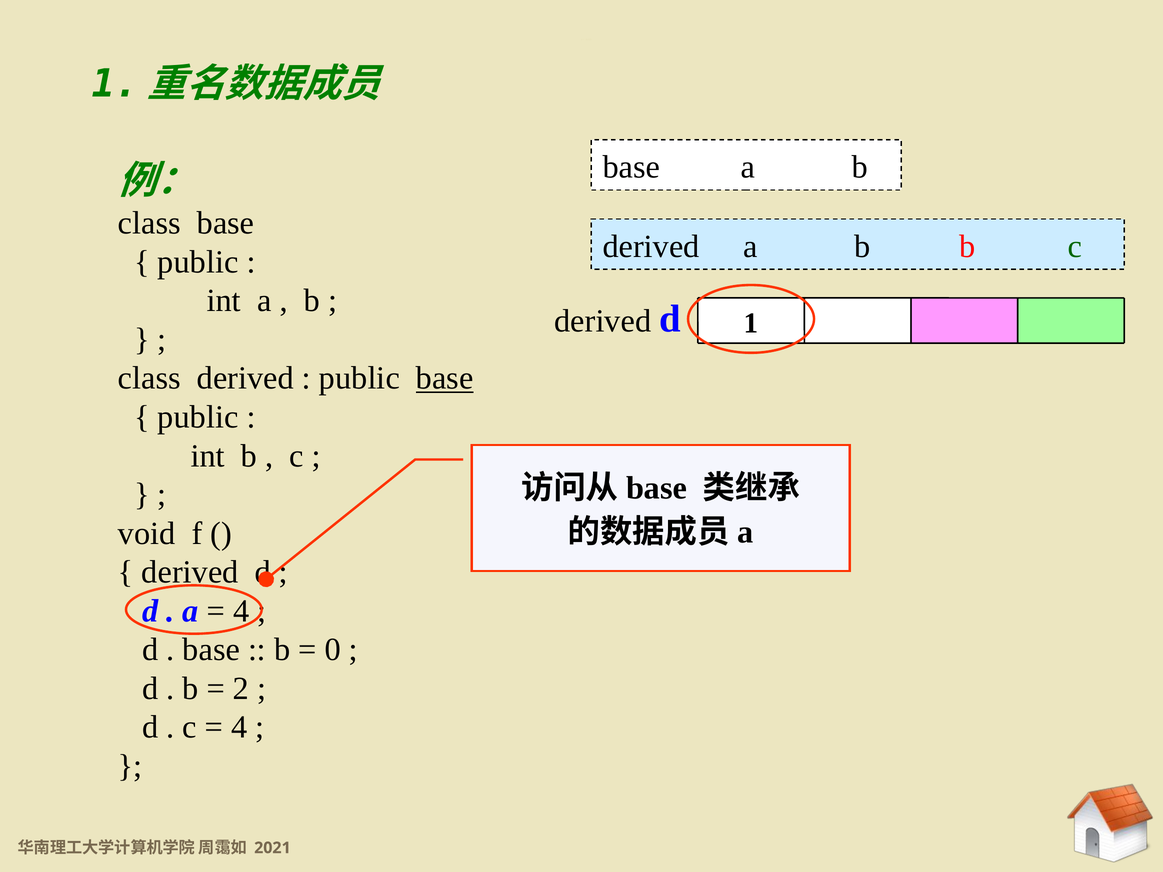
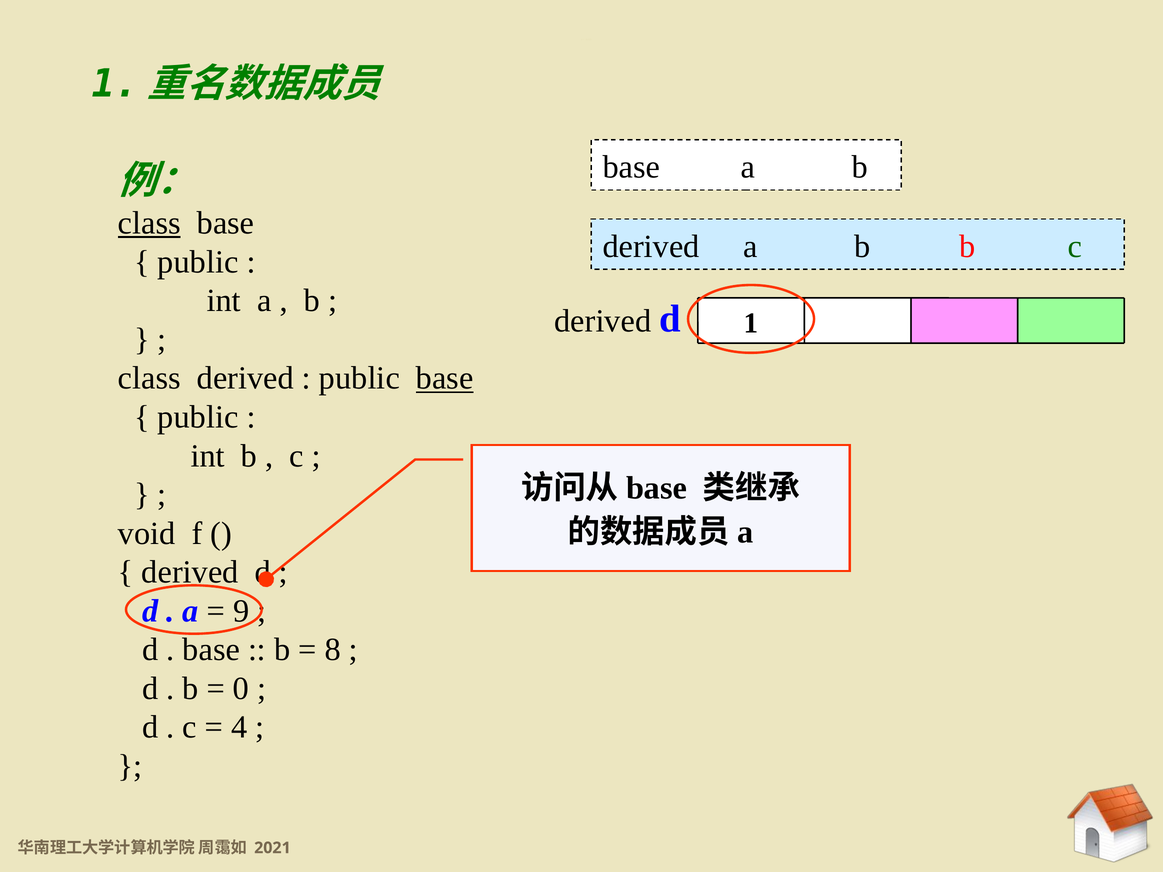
class underline: none -> present (149, 223)
4: 4 -> 9 (241, 611)
0: 0 -> 8 (333, 650)
2: 2 -> 0 (241, 689)
